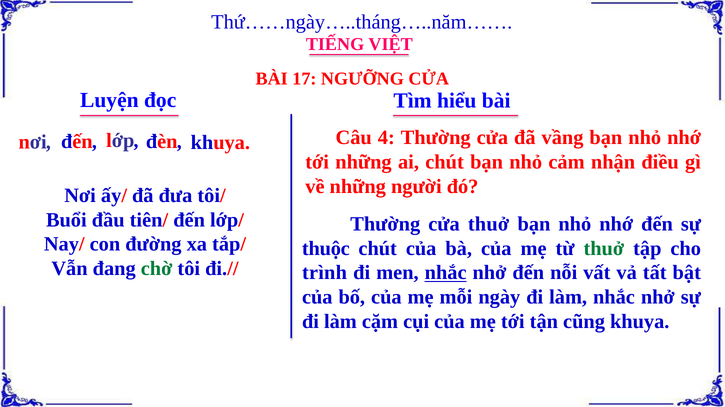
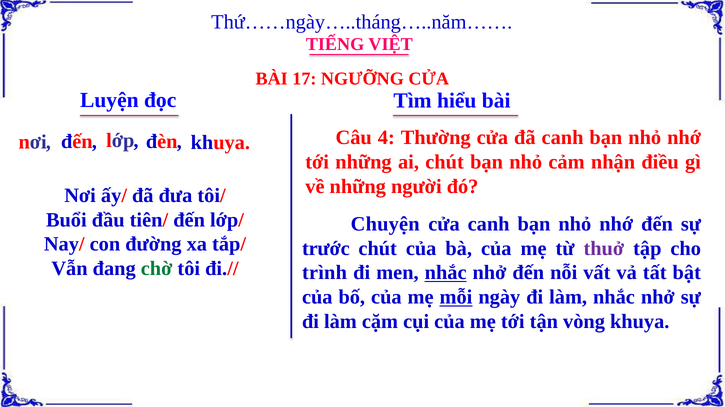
đã vầng: vầng -> canh (563, 138)
Thường: Thường -> Chuyện (385, 224)
cửa thuở: thuở -> canh (489, 224)
thuộc: thuộc -> trước (326, 249)
thuở colour: green -> purple (604, 249)
mỗi underline: none -> present (456, 297)
cũng: cũng -> vòng (584, 322)
